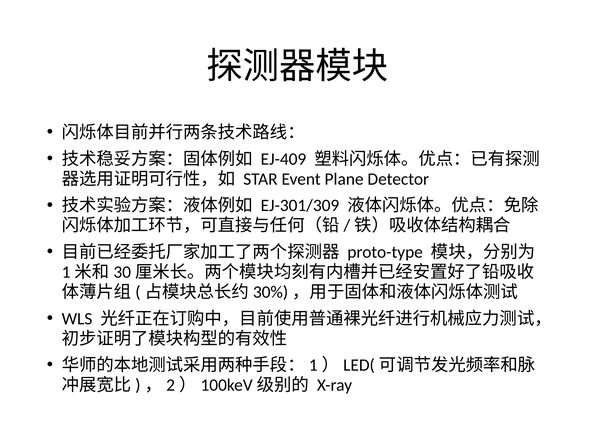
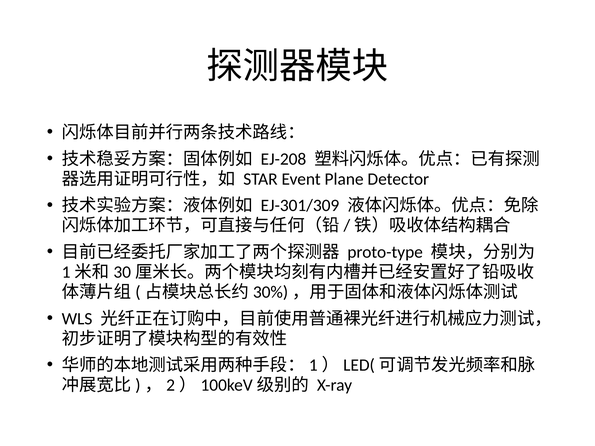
EJ-409: EJ-409 -> EJ-208 (283, 159)
